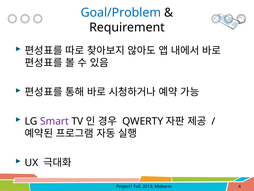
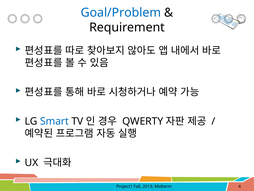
Smart colour: purple -> blue (54, 121)
